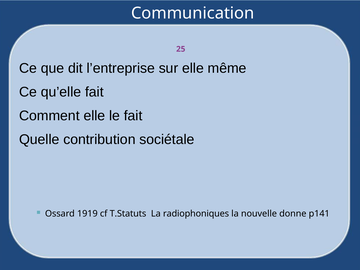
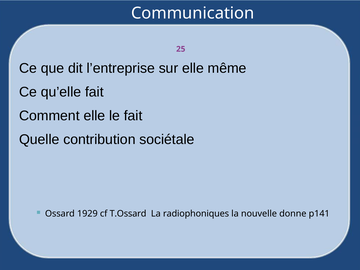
1919: 1919 -> 1929 (87, 214)
T.Statuts: T.Statuts -> T.Ossard (128, 214)
